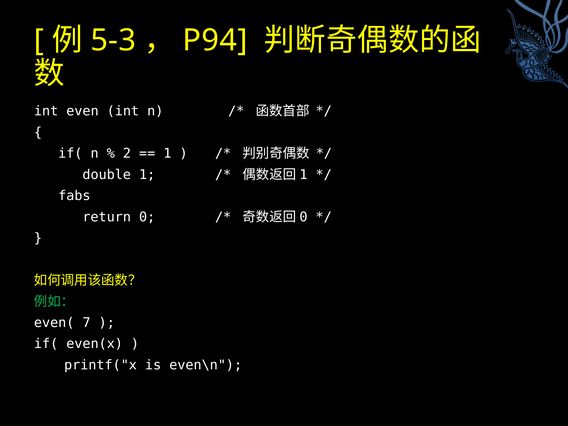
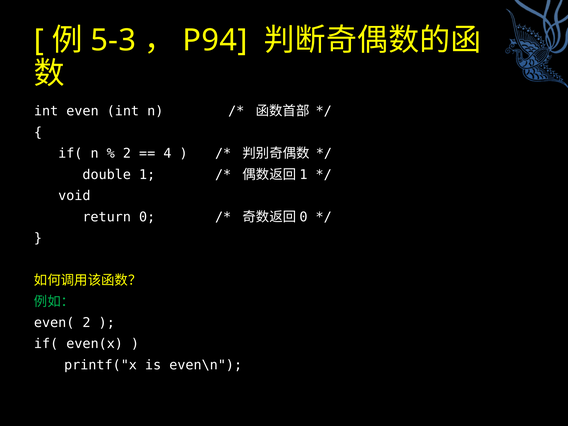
1: 1 -> 4 (167, 153)
fabs: fabs -> void (74, 196)
even( 7: 7 -> 2 (86, 323)
